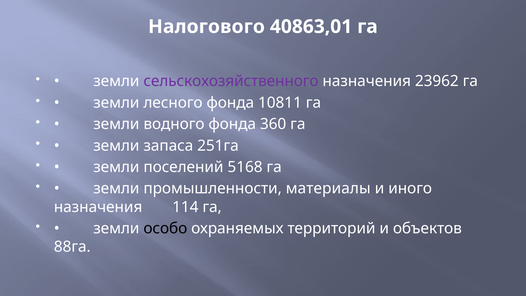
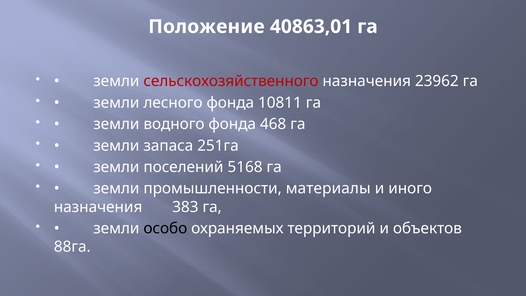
Налогового: Налогового -> Положение (206, 27)
сельскохозяйственного colour: purple -> red (231, 81)
360: 360 -> 468 (273, 124)
114: 114 -> 383 (185, 207)
